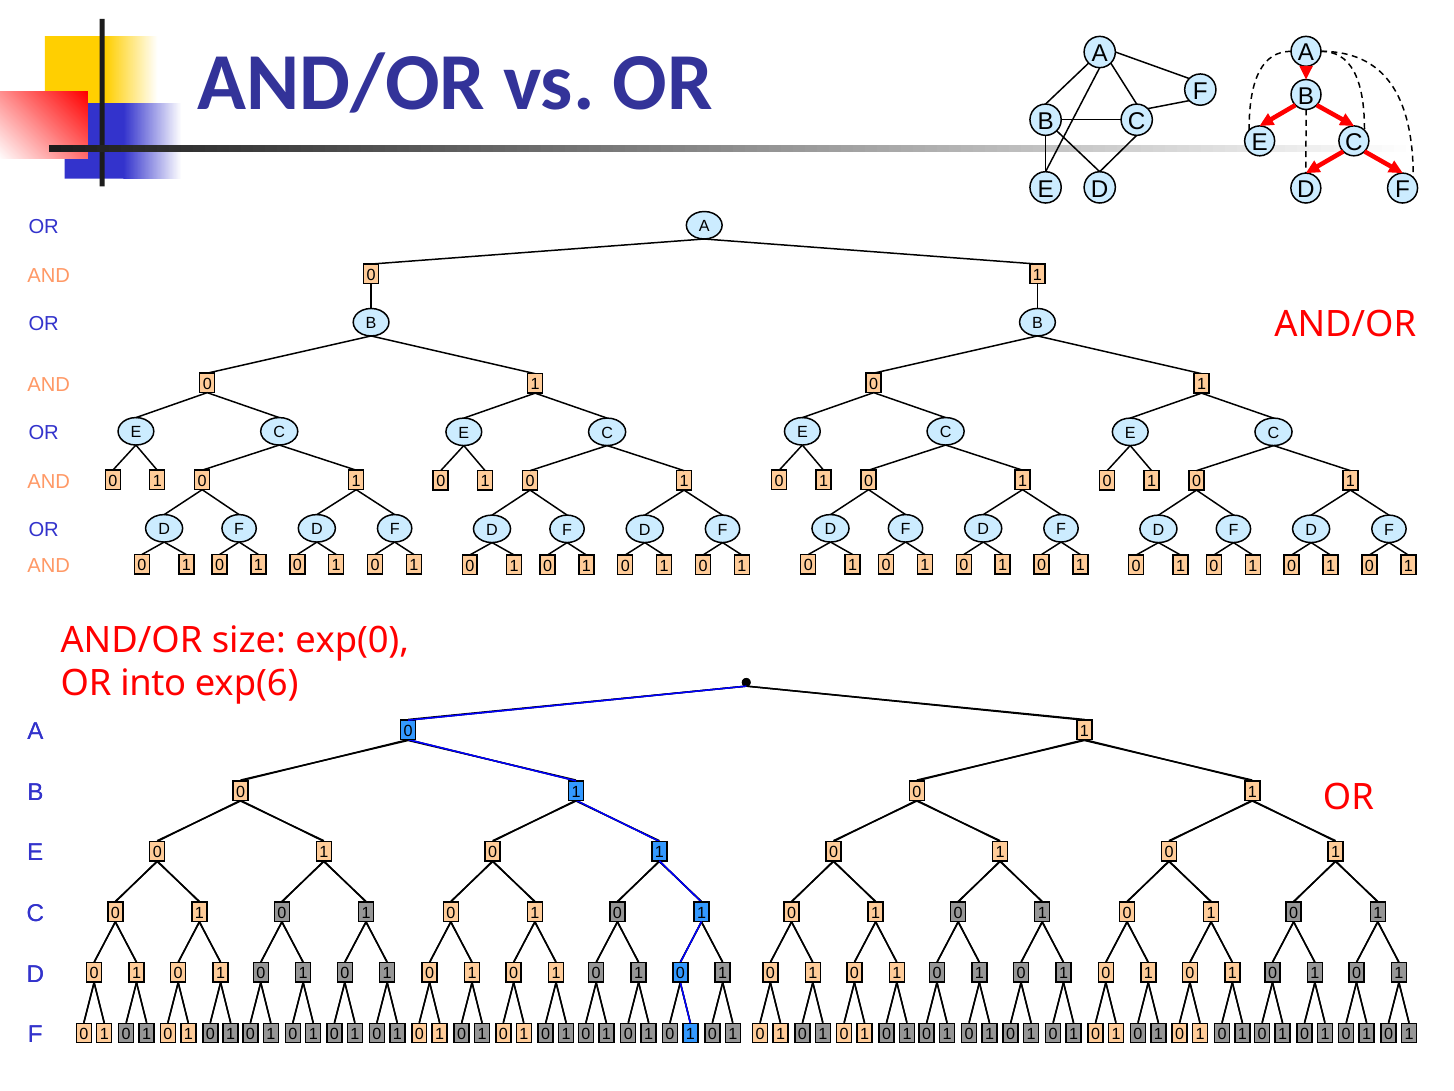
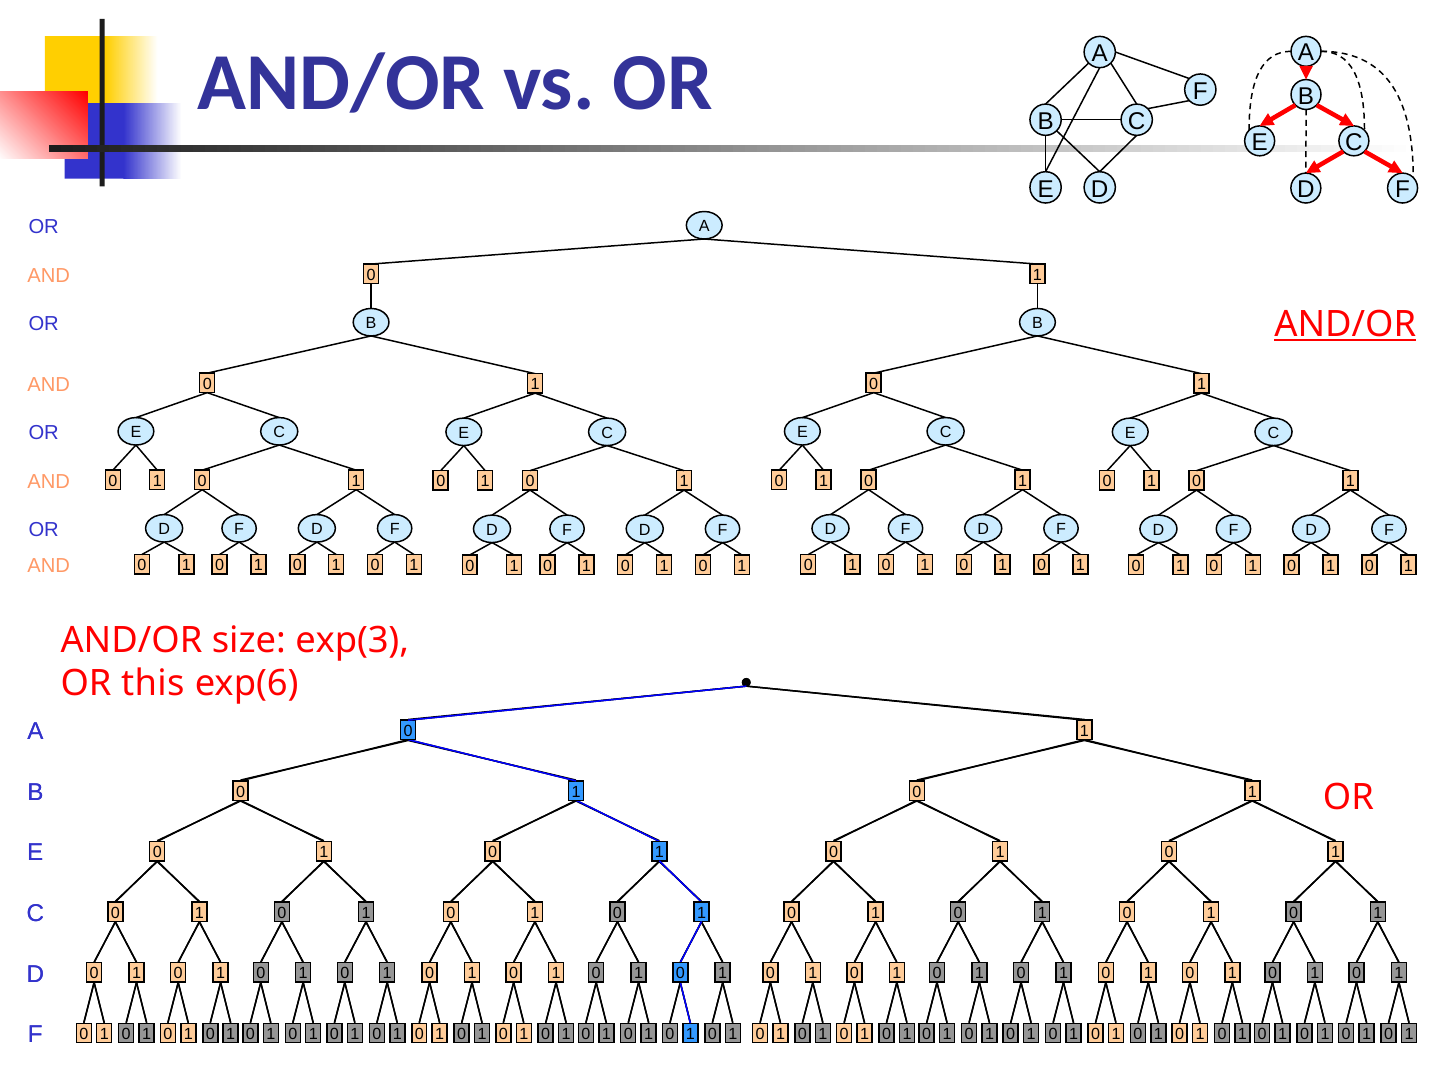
AND/OR underline: none -> present (1345, 325)
exp(0: exp(0 -> exp(3 (352, 640)
into: into -> this (153, 683)
